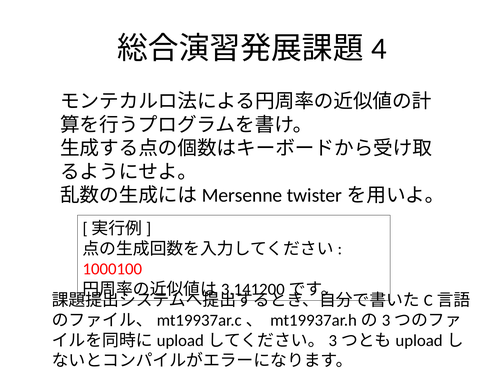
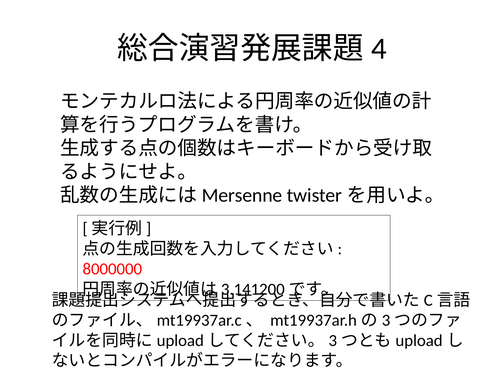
1000100: 1000100 -> 8000000 (112, 269)
